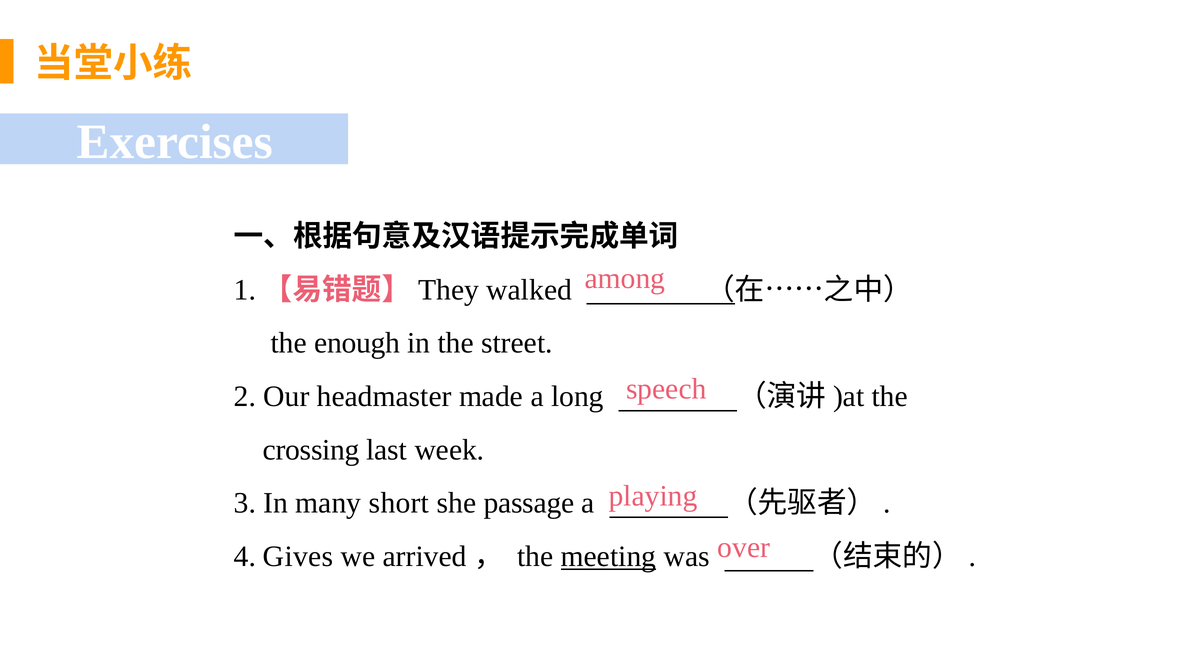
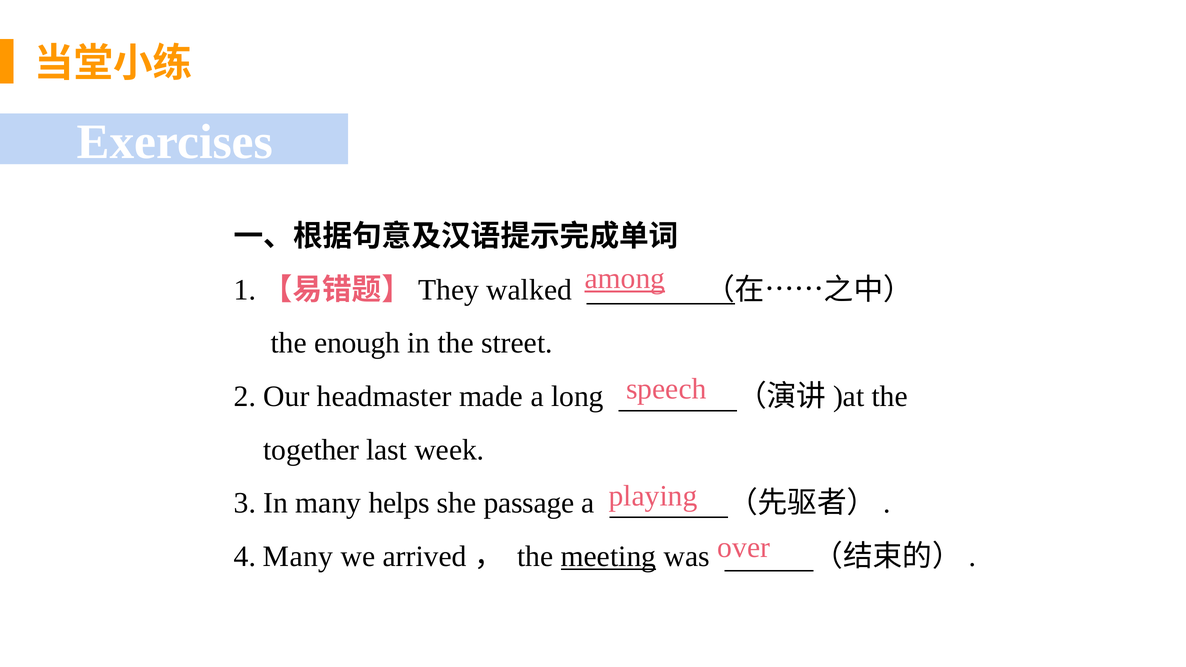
among underline: none -> present (625, 279)
crossing: crossing -> together (311, 450)
short: short -> helps (399, 503)
4 Gives: Gives -> Many (298, 557)
